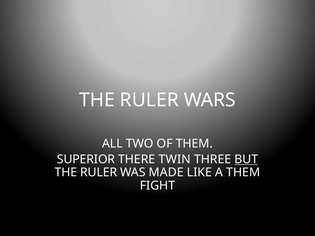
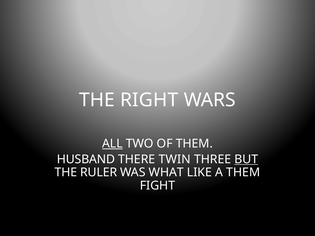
RULER: RULER -> RIGHT (149, 100)
ALL underline: none -> present (112, 144)
SUPERIOR: SUPERIOR -> HUSBAND (86, 159)
MADE: MADE -> WHAT (166, 173)
